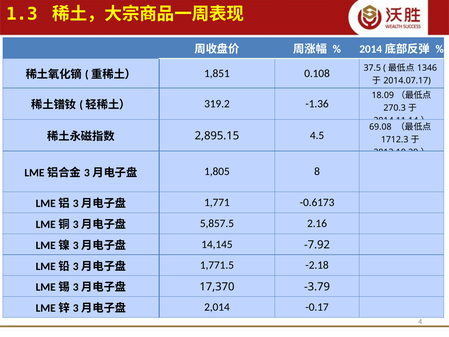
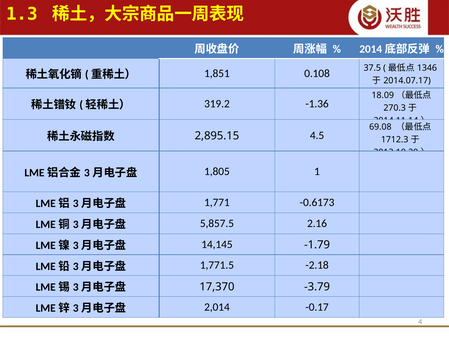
8: 8 -> 1 (317, 171)
-7.92: -7.92 -> -1.79 (317, 245)
